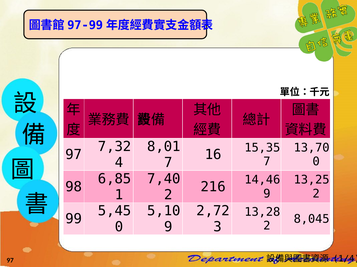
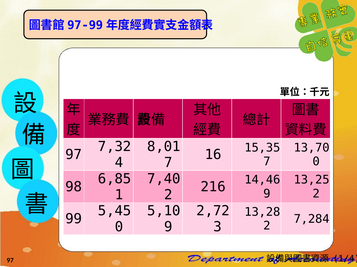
8,045: 8,045 -> 7,284 (312, 220)
